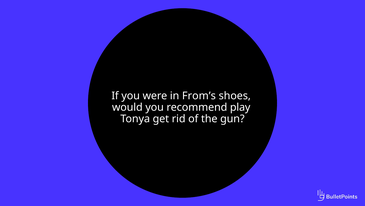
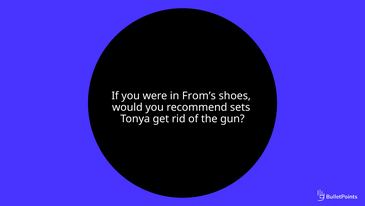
play: play -> sets (240, 107)
